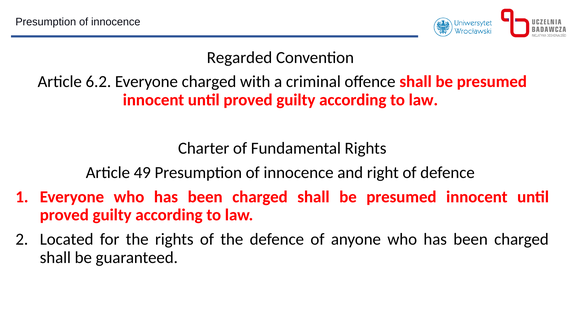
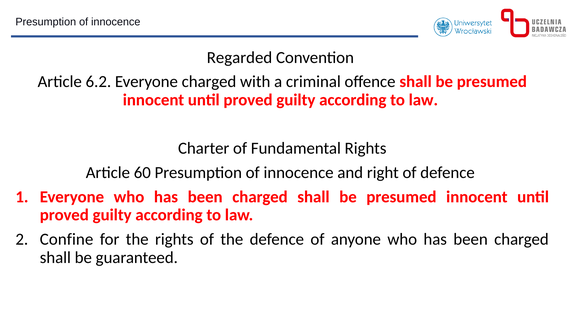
49: 49 -> 60 (142, 172)
Located: Located -> Confine (67, 239)
